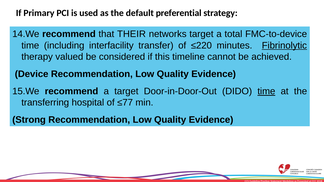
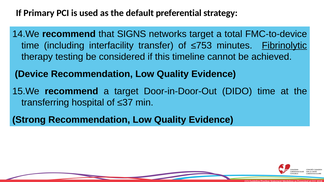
THEIR: THEIR -> SIGNS (132, 34)
≤220: ≤220 -> ≤753 (201, 45)
valued: valued -> testing (69, 57)
time underline: present -> none (266, 91)
≤77: ≤77 -> ≤37 (125, 103)
